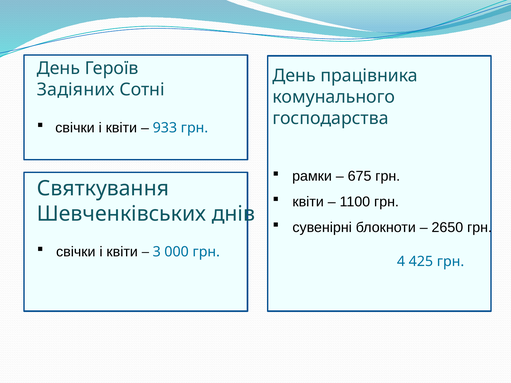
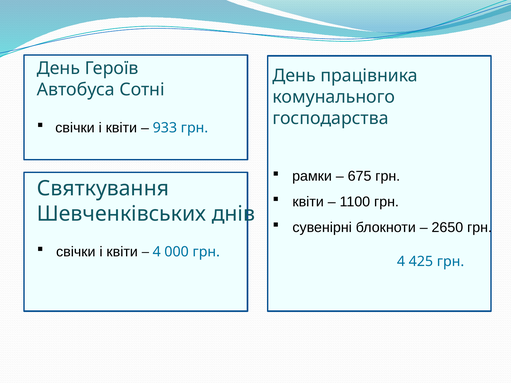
Задіяних: Задіяних -> Автобуса (76, 90)
3: 3 -> 4 (157, 252)
